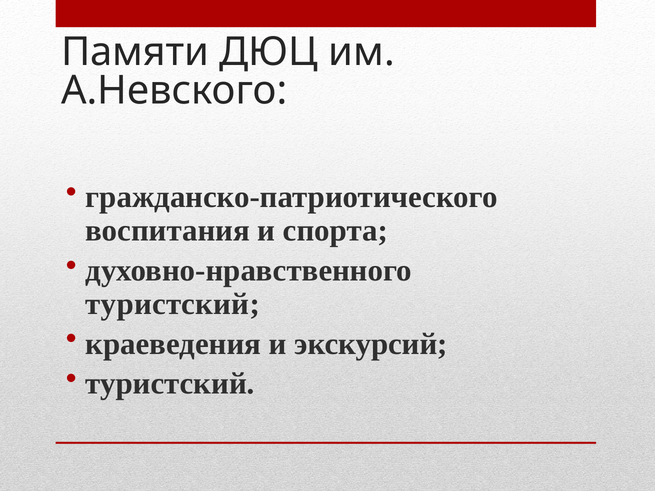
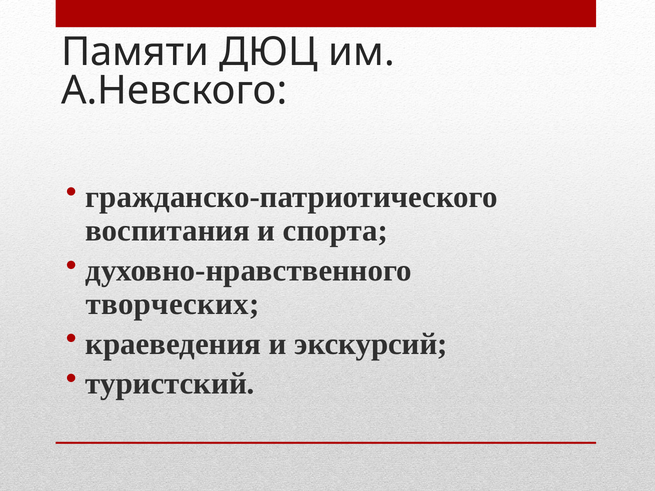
туристский: туристский -> творческих (173, 304)
